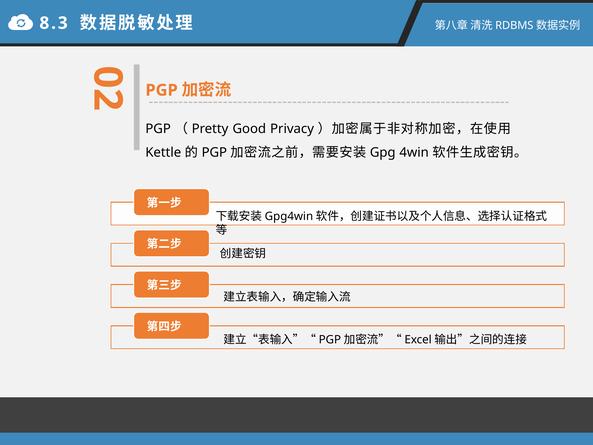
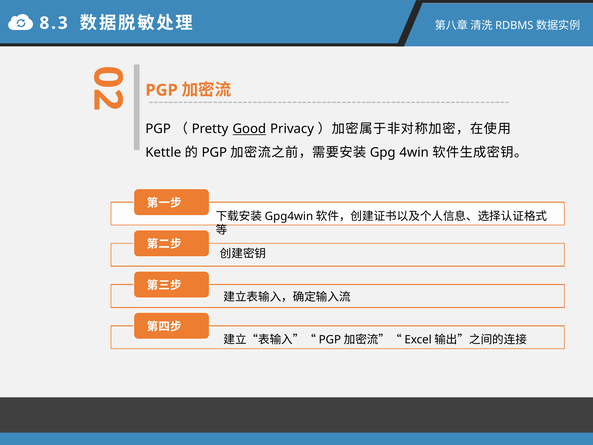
Good underline: none -> present (249, 129)
